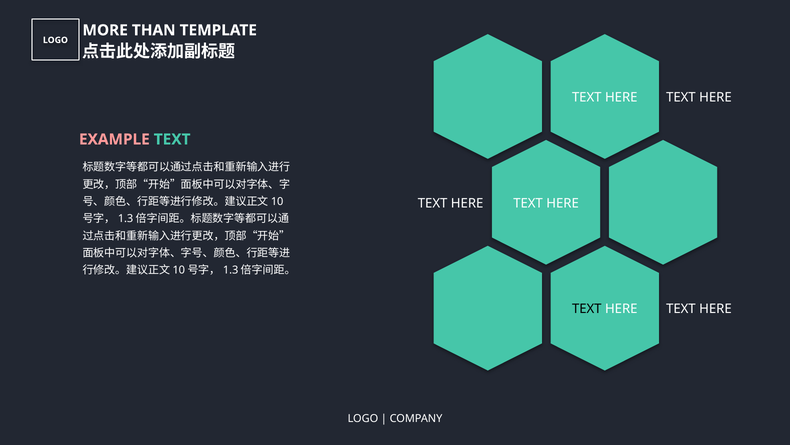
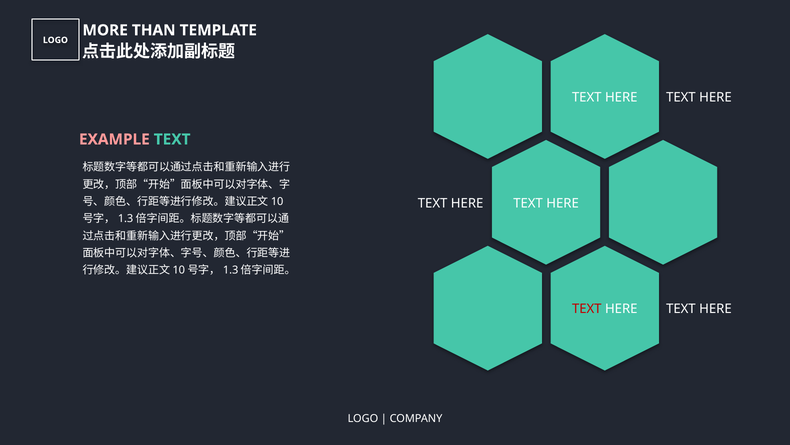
TEXT colour: black -> red (587, 309)
